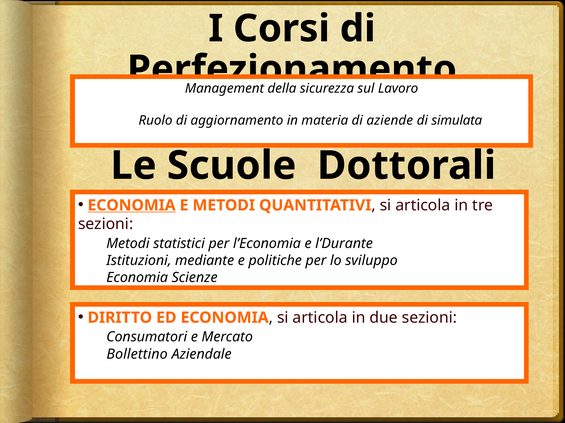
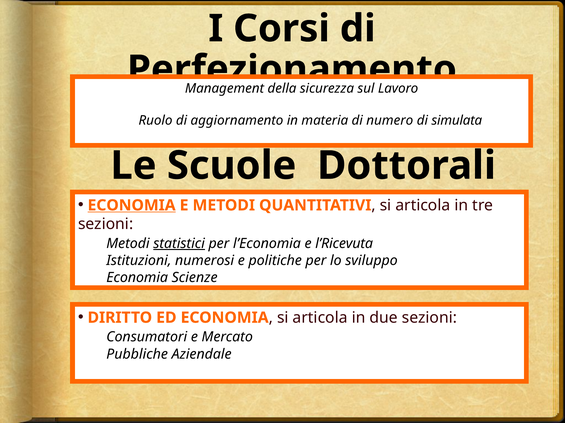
aziende: aziende -> numero (390, 121)
statistici underline: none -> present (179, 244)
l’Durante: l’Durante -> l’Ricevuta (344, 244)
mediante: mediante -> numerosi (205, 261)
Bollettino: Bollettino -> Pubbliche (137, 355)
